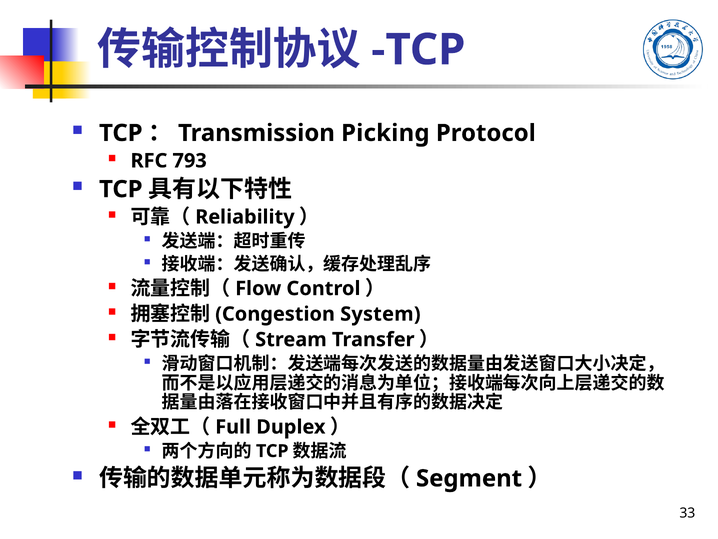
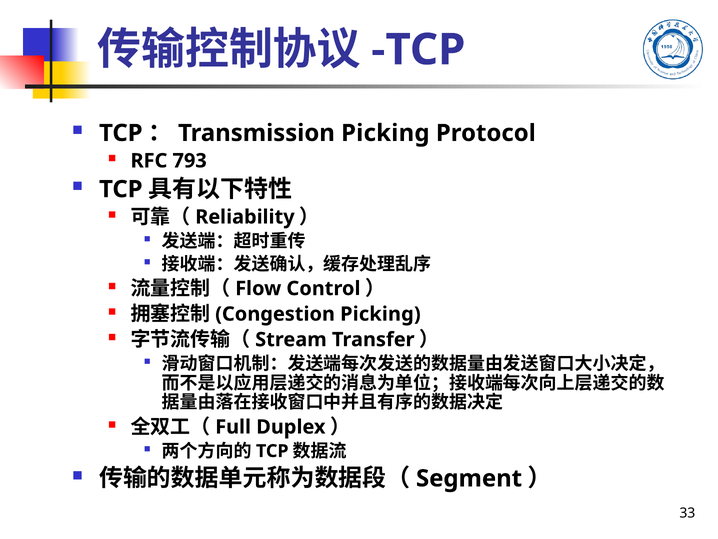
System: System -> Picking (380, 314)
